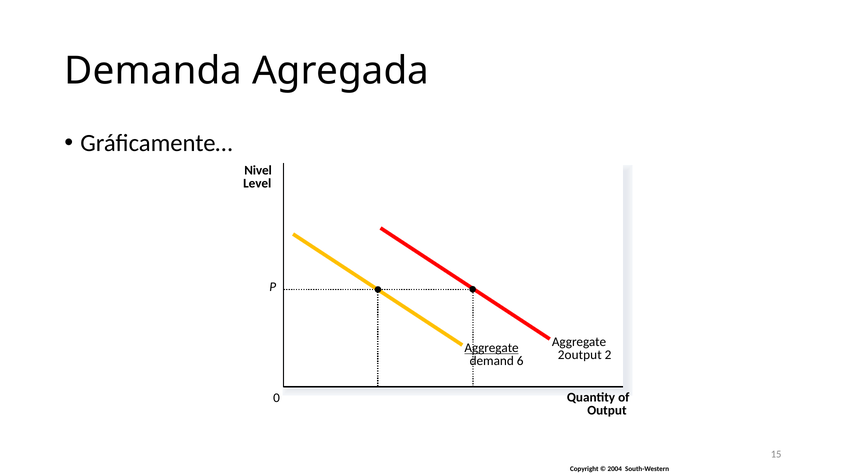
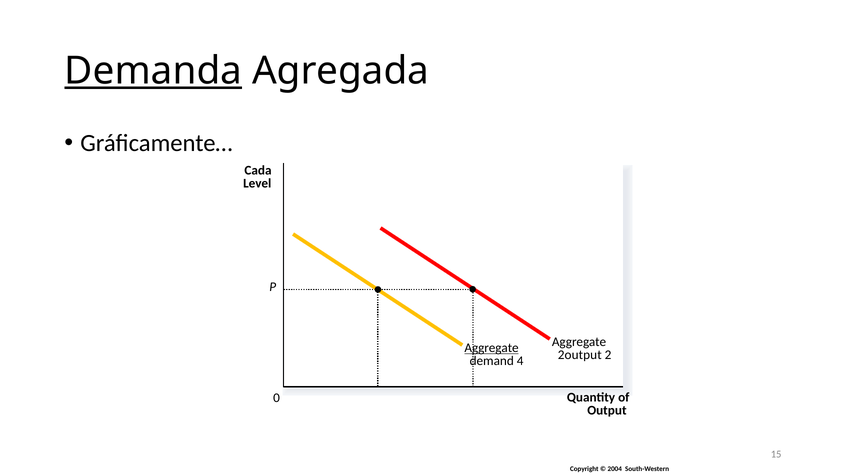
Demanda underline: none -> present (153, 71)
Nivel: Nivel -> Cada (258, 171)
6: 6 -> 4 (520, 361)
